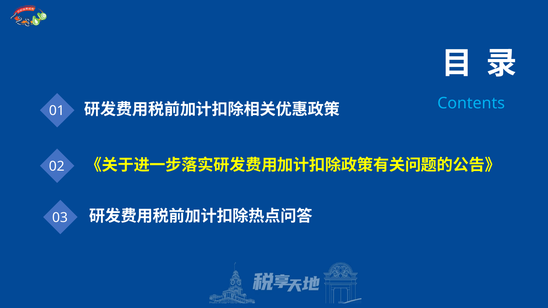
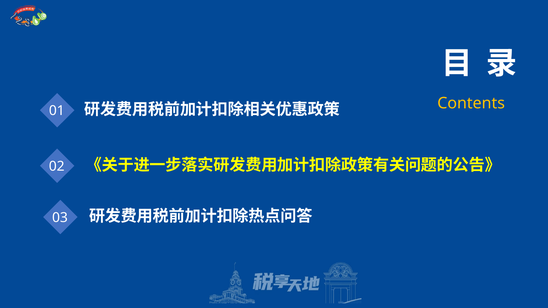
Contents colour: light blue -> yellow (471, 103)
